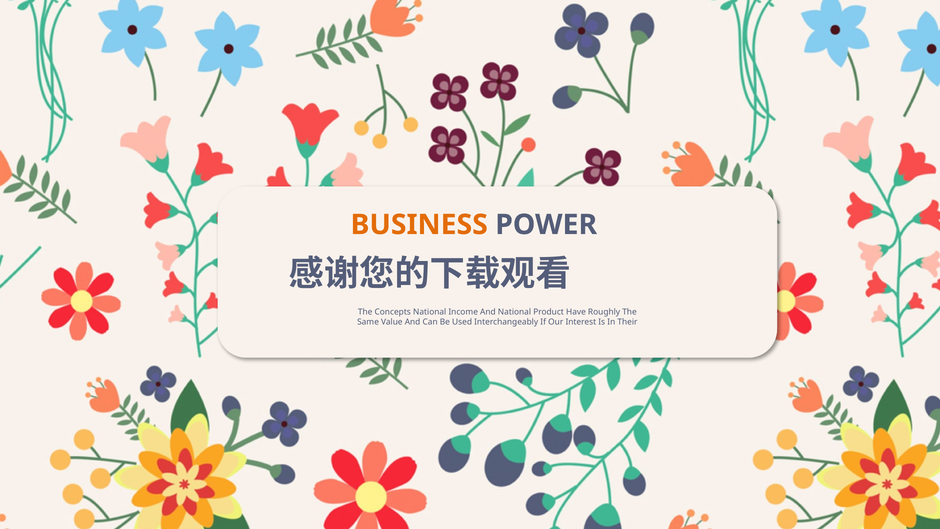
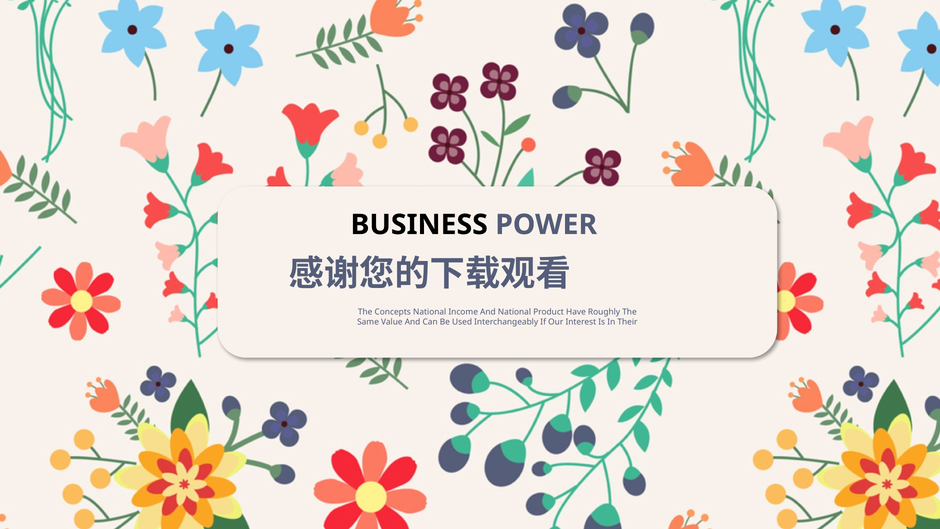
BUSINESS colour: orange -> black (419, 225)
